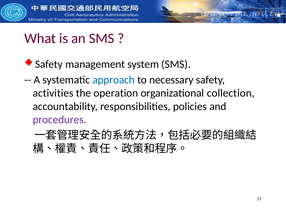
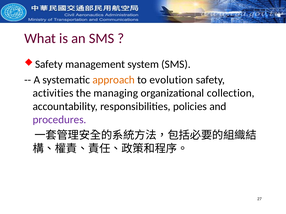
approach colour: blue -> orange (114, 80)
necessary: necessary -> evolution (171, 80)
operation: operation -> managing (116, 93)
